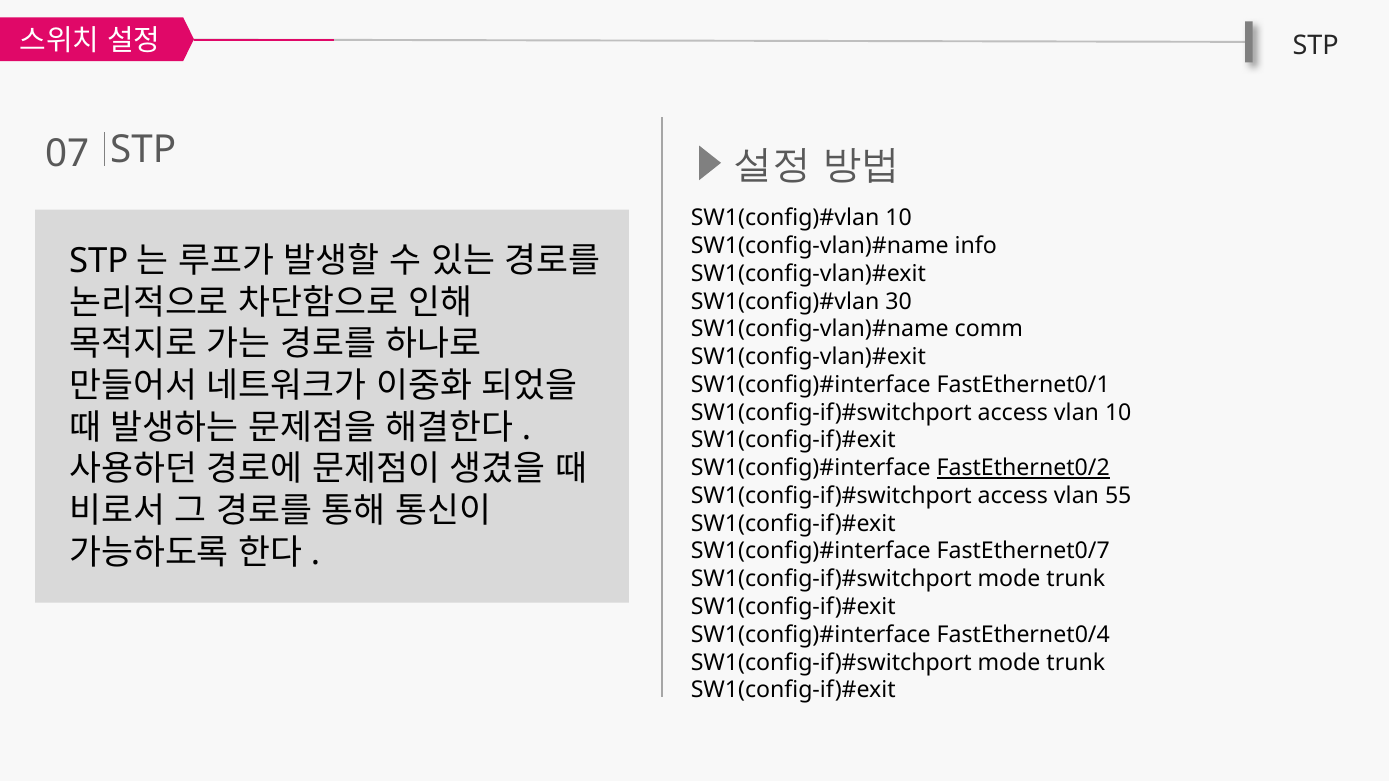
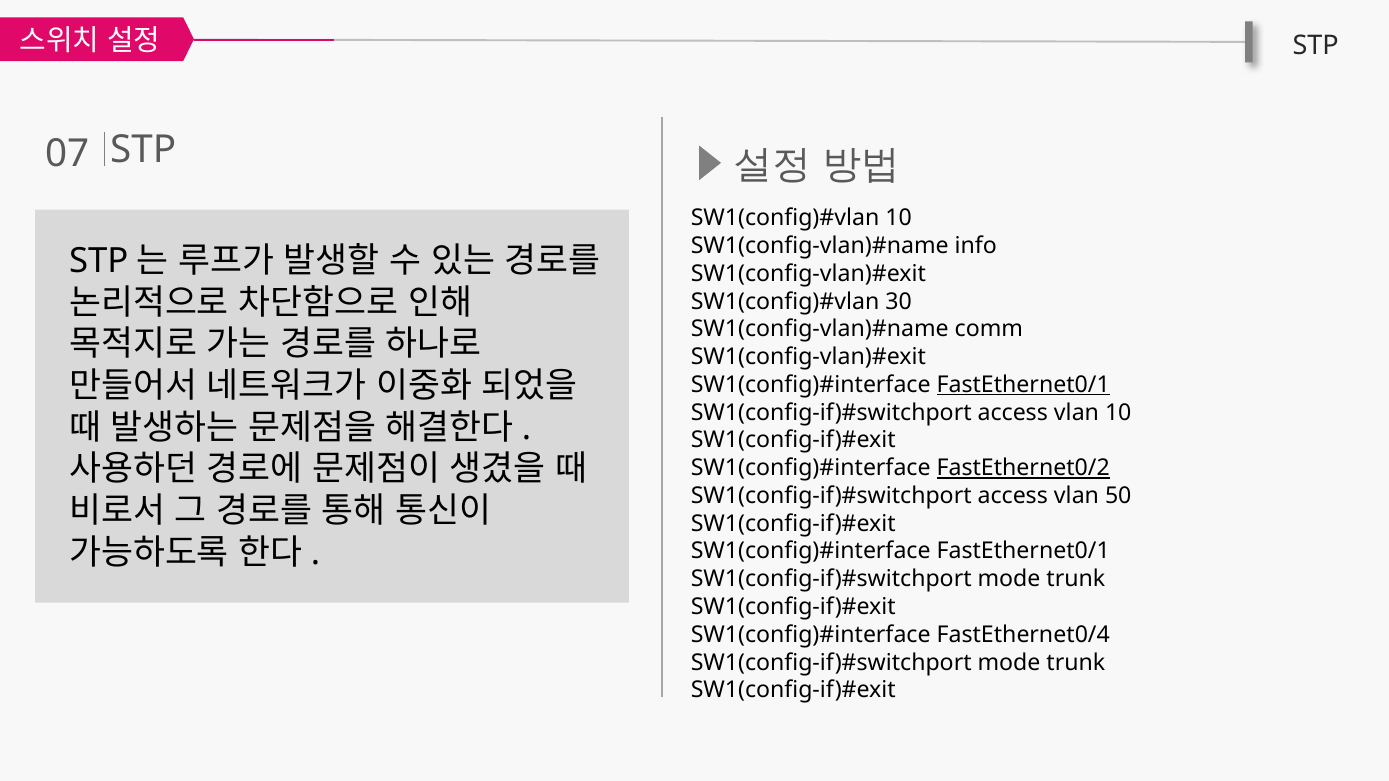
FastEthernet0/1 underline: none -> present (1023, 385)
55: 55 -> 50 (1118, 496)
FastEthernet0/7: FastEthernet0/7 -> FastEthernet0/1 (1023, 552)
